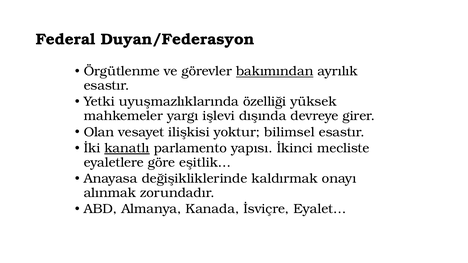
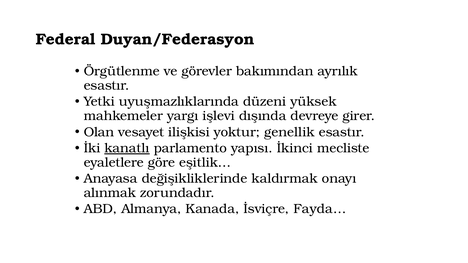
bakımından underline: present -> none (275, 71)
özelliği: özelliği -> düzeni (265, 102)
bilimsel: bilimsel -> genellik (289, 132)
Eyalet…: Eyalet… -> Fayda… (320, 209)
